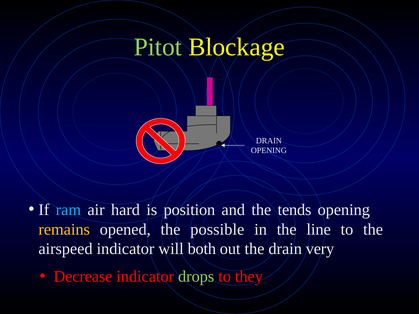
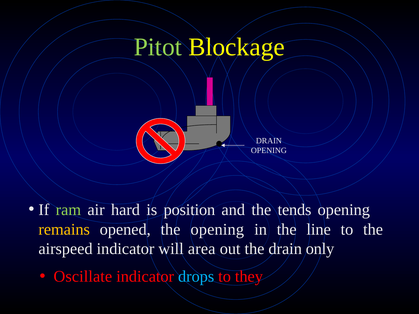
ram colour: light blue -> light green (68, 210)
the possible: possible -> opening (217, 230)
both: both -> area (202, 249)
very: very -> only (320, 249)
Decrease: Decrease -> Oscillate (83, 277)
drops colour: light green -> light blue (196, 277)
